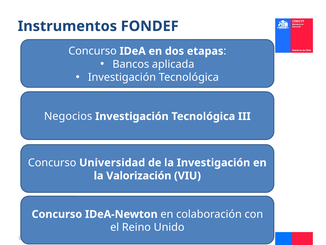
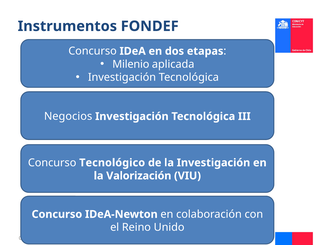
Bancos: Bancos -> Milenio (131, 64)
Universidad: Universidad -> Tecnológico (112, 162)
